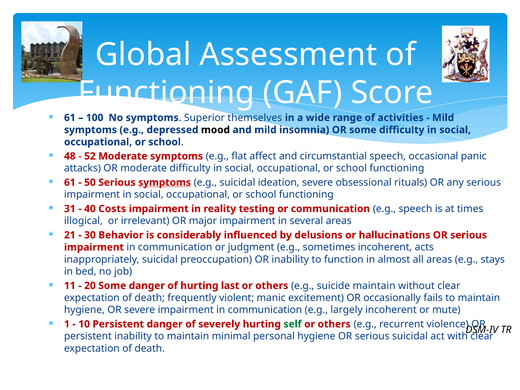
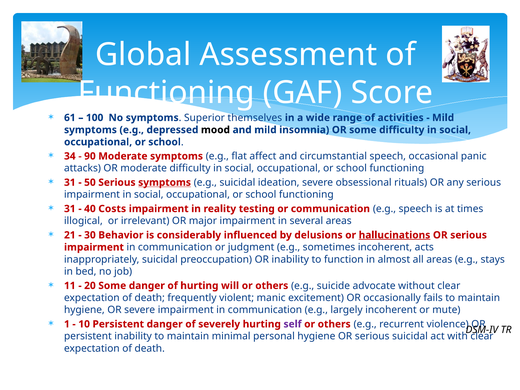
48: 48 -> 34 (70, 156)
52: 52 -> 90 (90, 156)
61: 61 -> 31 (70, 182)
hallucinations underline: none -> present (395, 235)
last: last -> will (230, 286)
suicide maintain: maintain -> advocate (374, 286)
self colour: green -> purple (293, 324)
